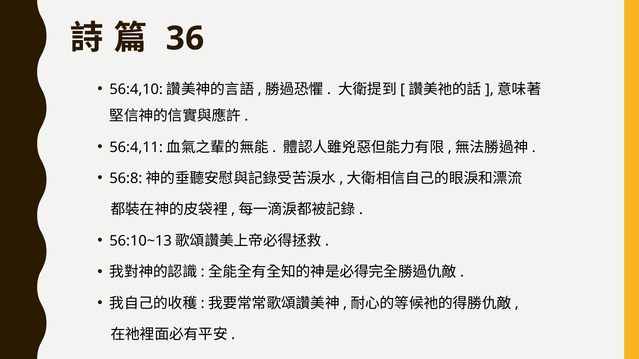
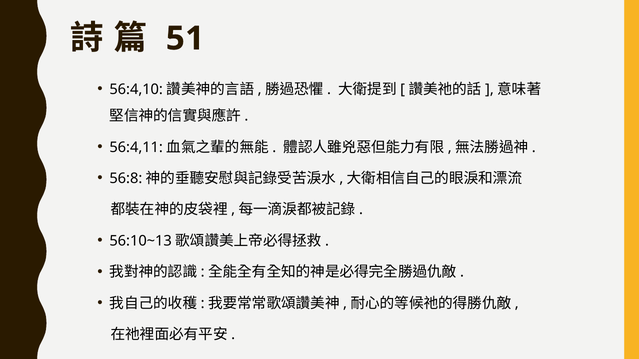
36: 36 -> 51 (185, 39)
